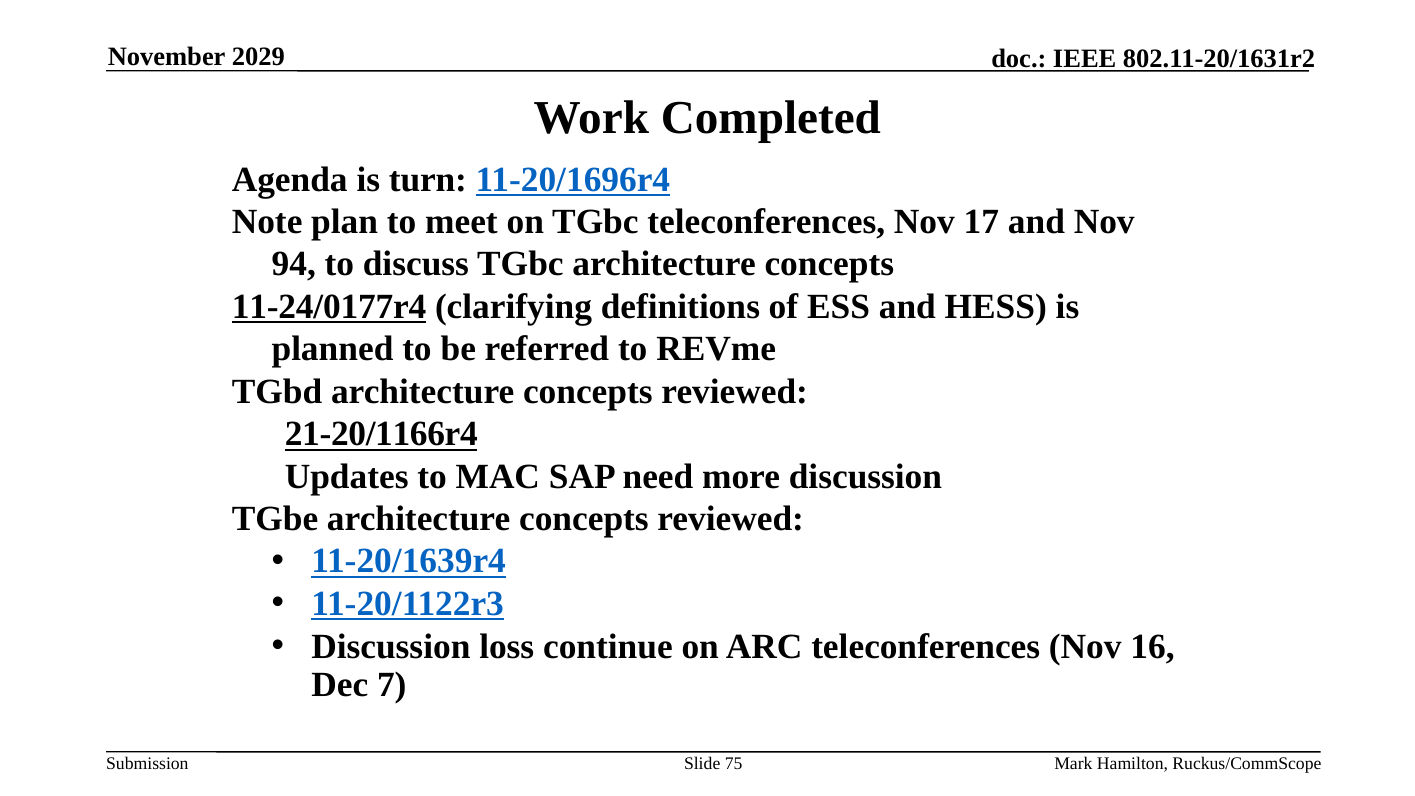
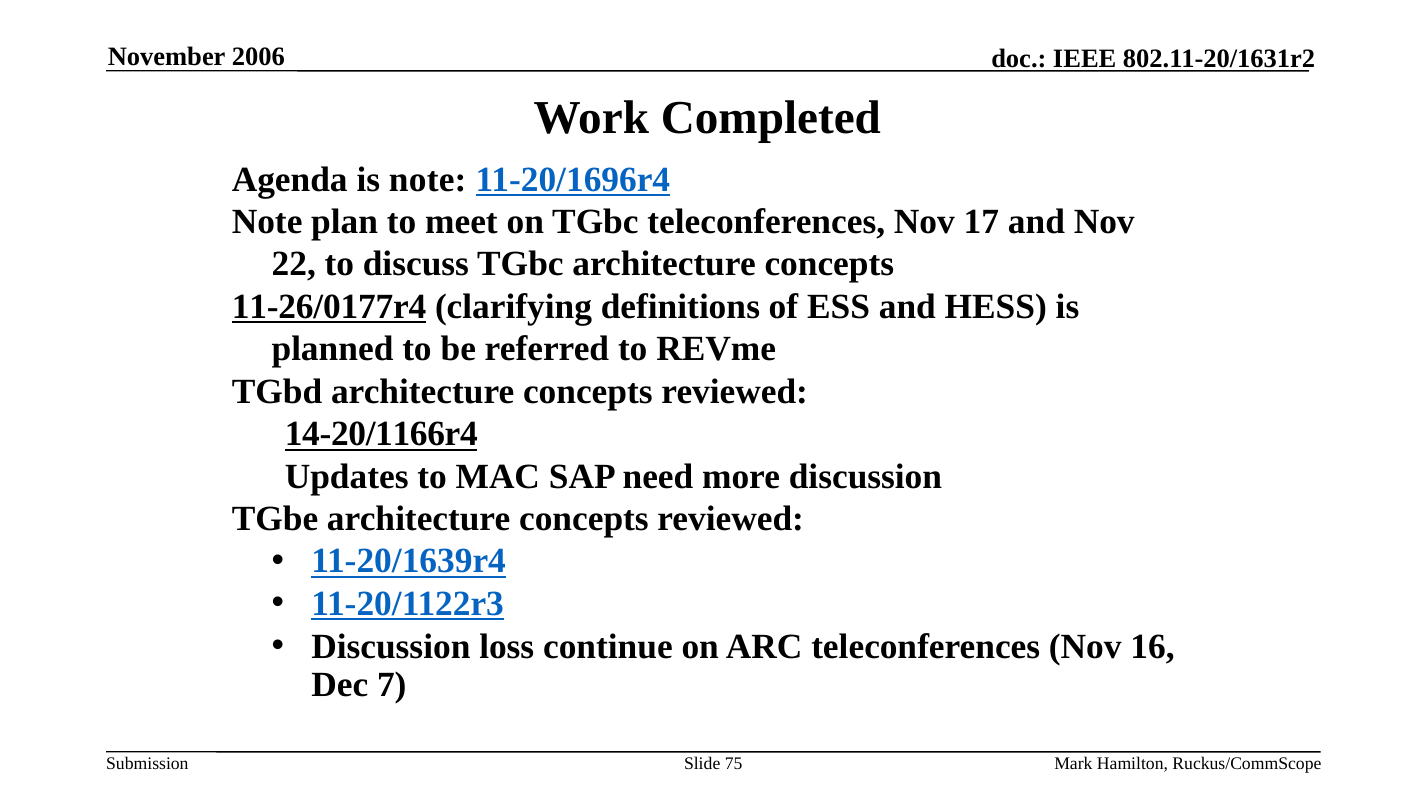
2029: 2029 -> 2006 (258, 56)
is turn: turn -> note (428, 179)
94: 94 -> 22 (294, 264)
11-24/0177r4: 11-24/0177r4 -> 11-26/0177r4 (329, 307)
21-20/1166r4: 21-20/1166r4 -> 14-20/1166r4 (381, 434)
